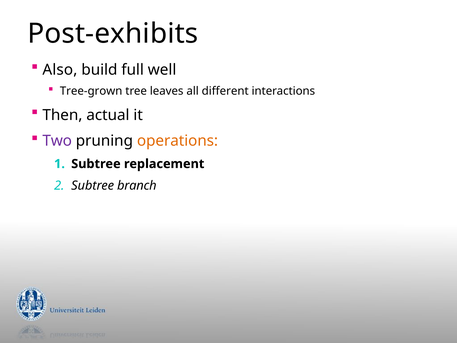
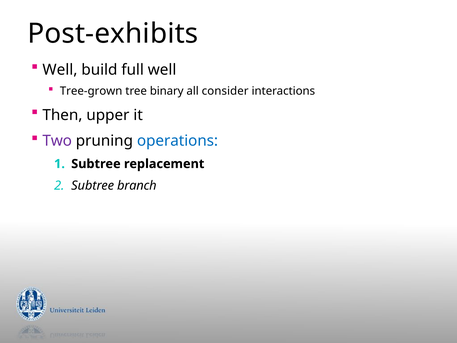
Also: Also -> Well (60, 70)
leaves: leaves -> binary (167, 91)
different: different -> consider (225, 91)
actual: actual -> upper (108, 115)
operations colour: orange -> blue (178, 141)
